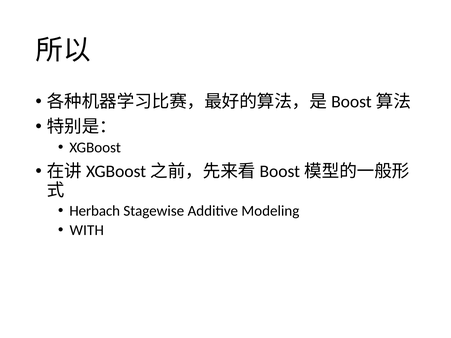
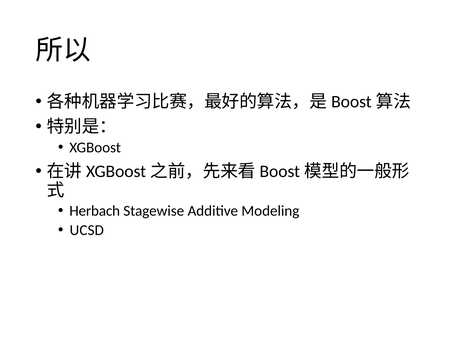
WITH: WITH -> UCSD (87, 230)
